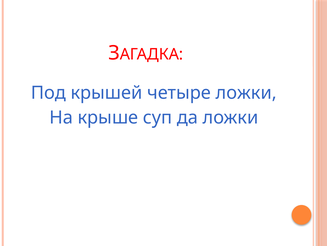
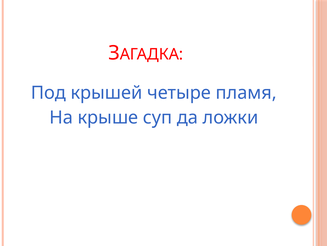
четыре ложки: ложки -> пламя (246, 93)
